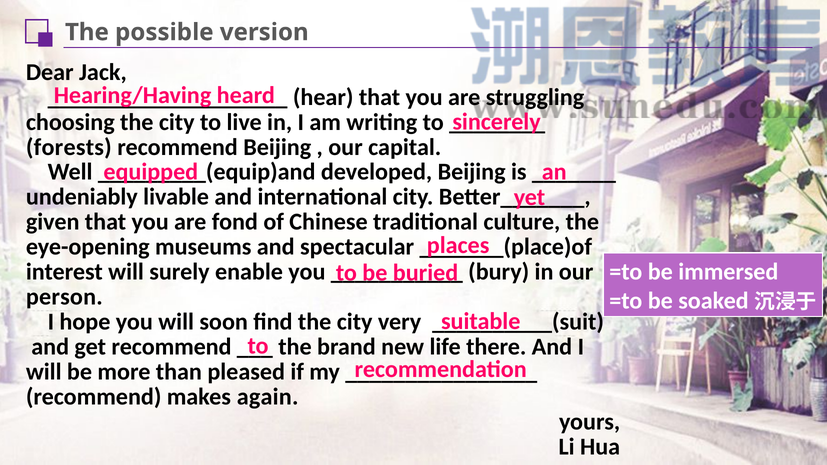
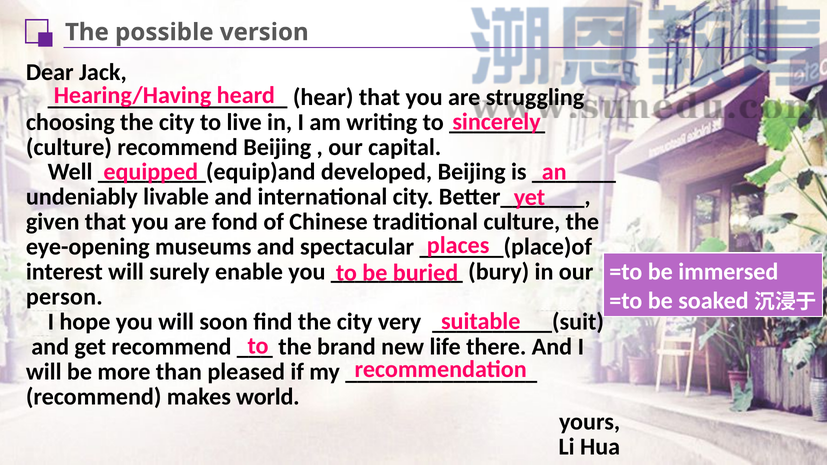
forests: forests -> culture (69, 147)
again: again -> world (268, 397)
